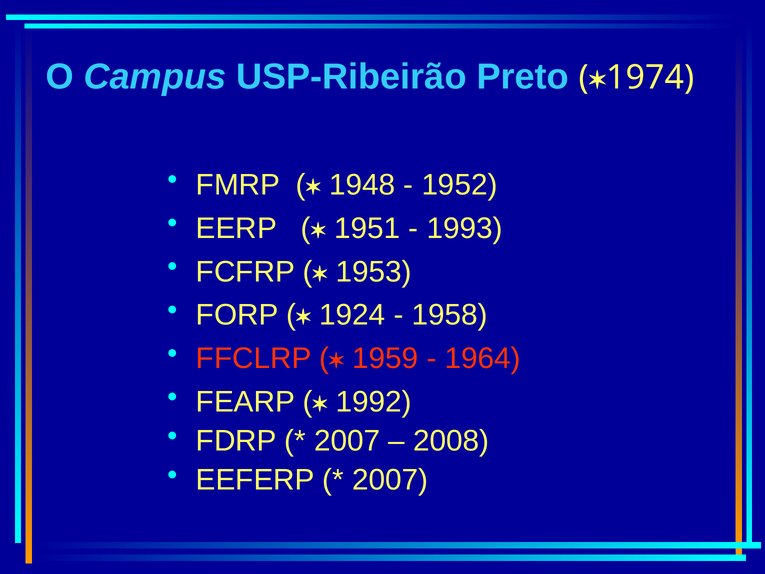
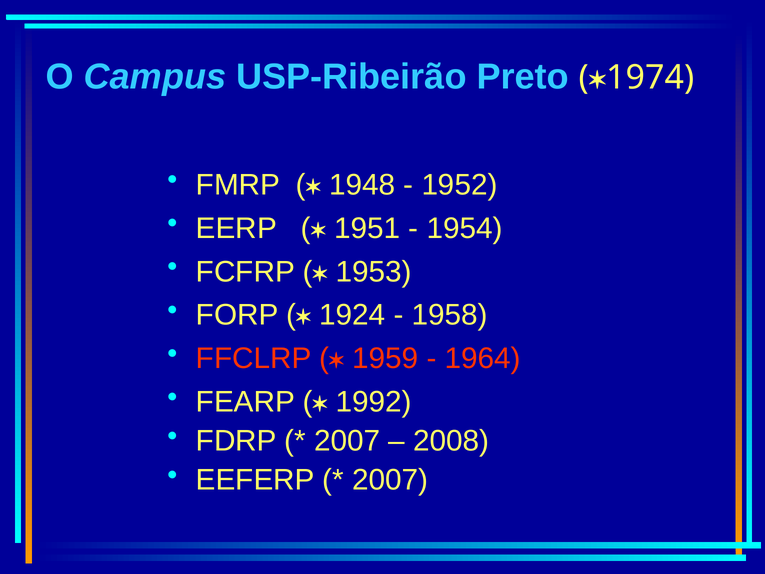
1993: 1993 -> 1954 (465, 228)
